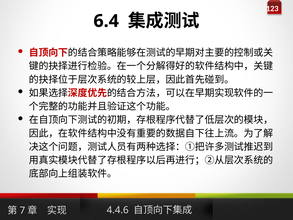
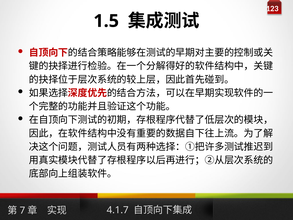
6.4: 6.4 -> 1.5 (106, 21)
4.4.6: 4.4.6 -> 4.1.7 (118, 210)
